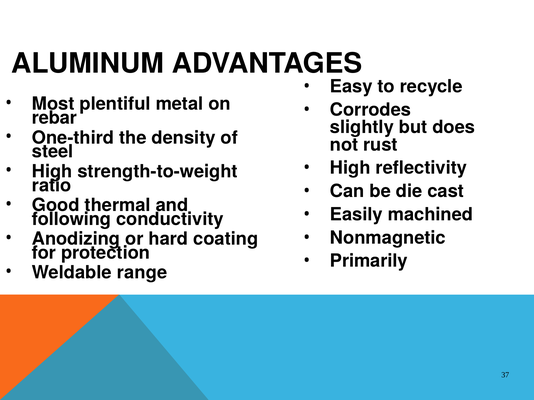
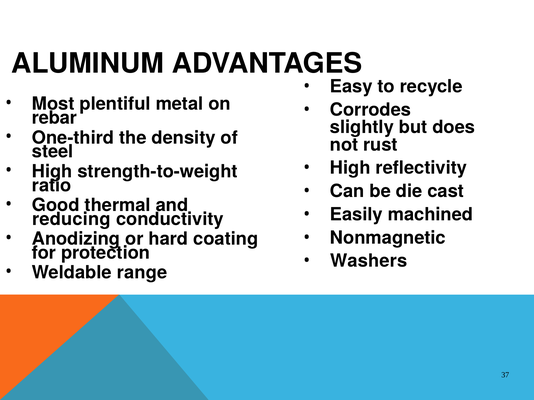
following: following -> reducing (71, 219)
Primarily: Primarily -> Washers (369, 261)
